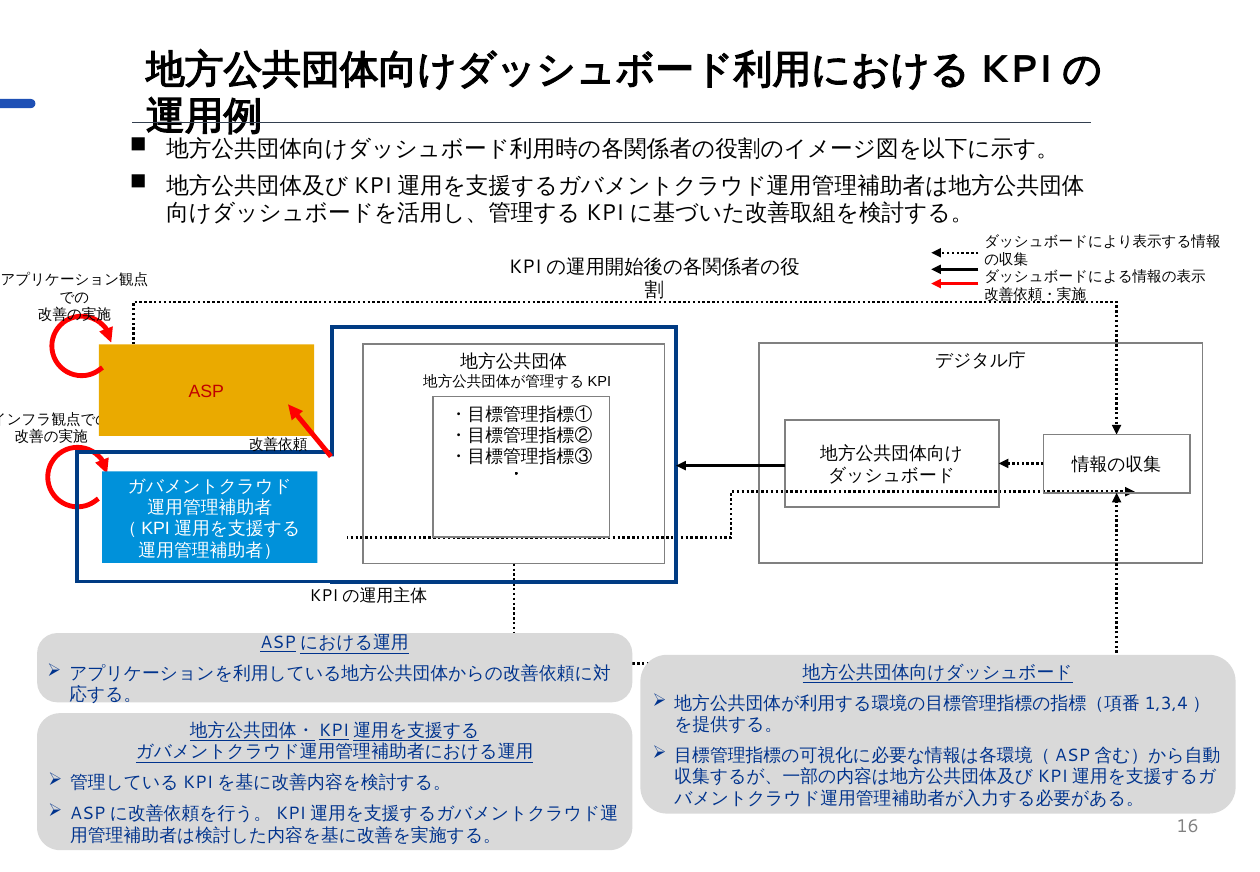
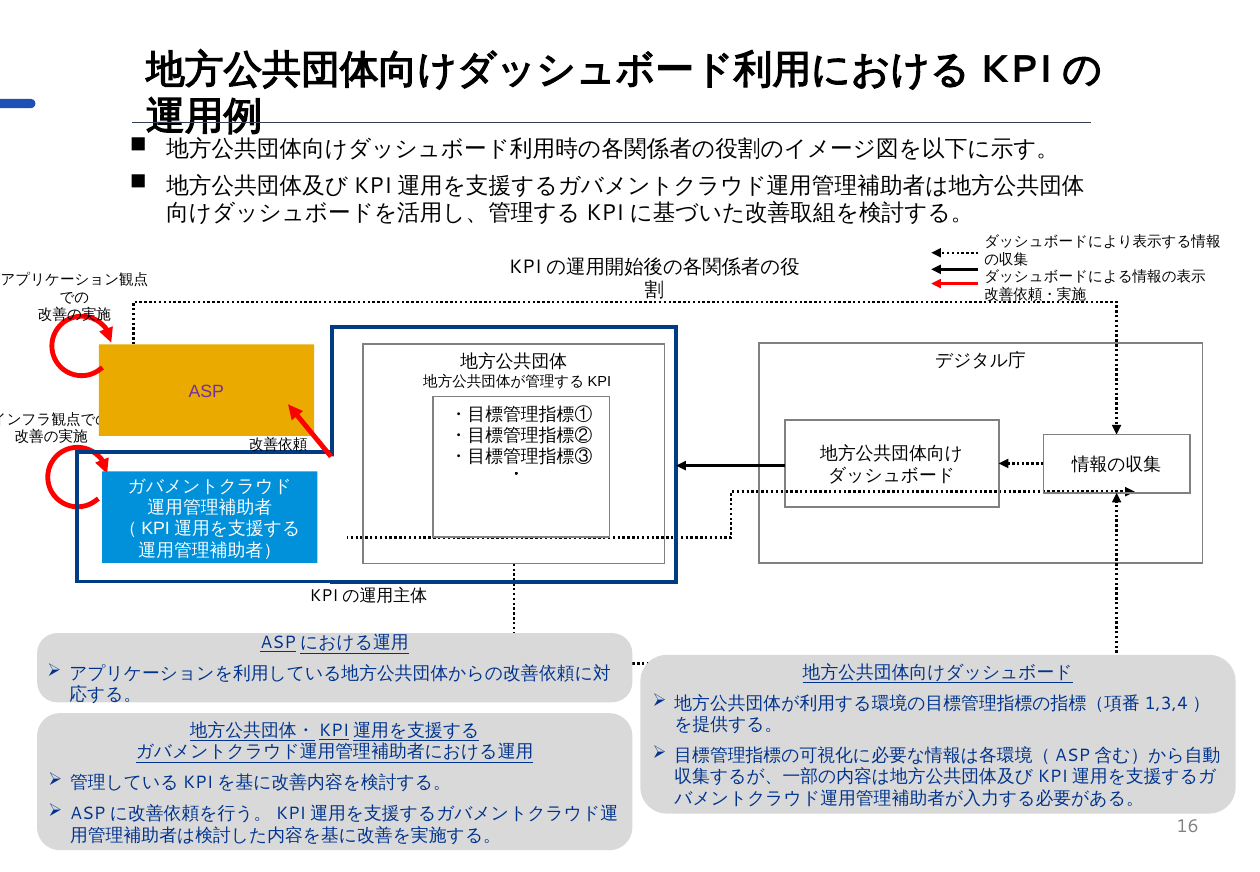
ASP colour: red -> purple (206, 392)
